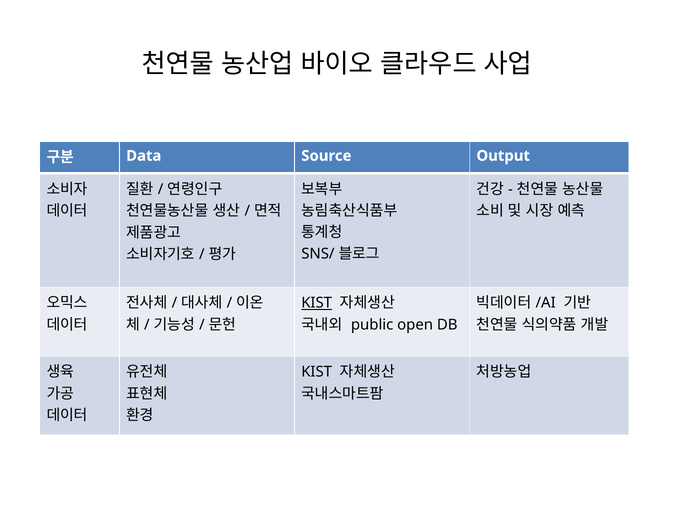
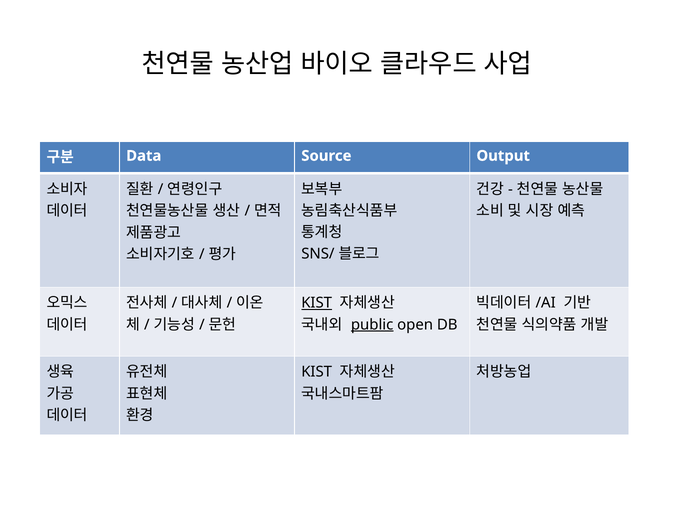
public underline: none -> present (372, 324)
